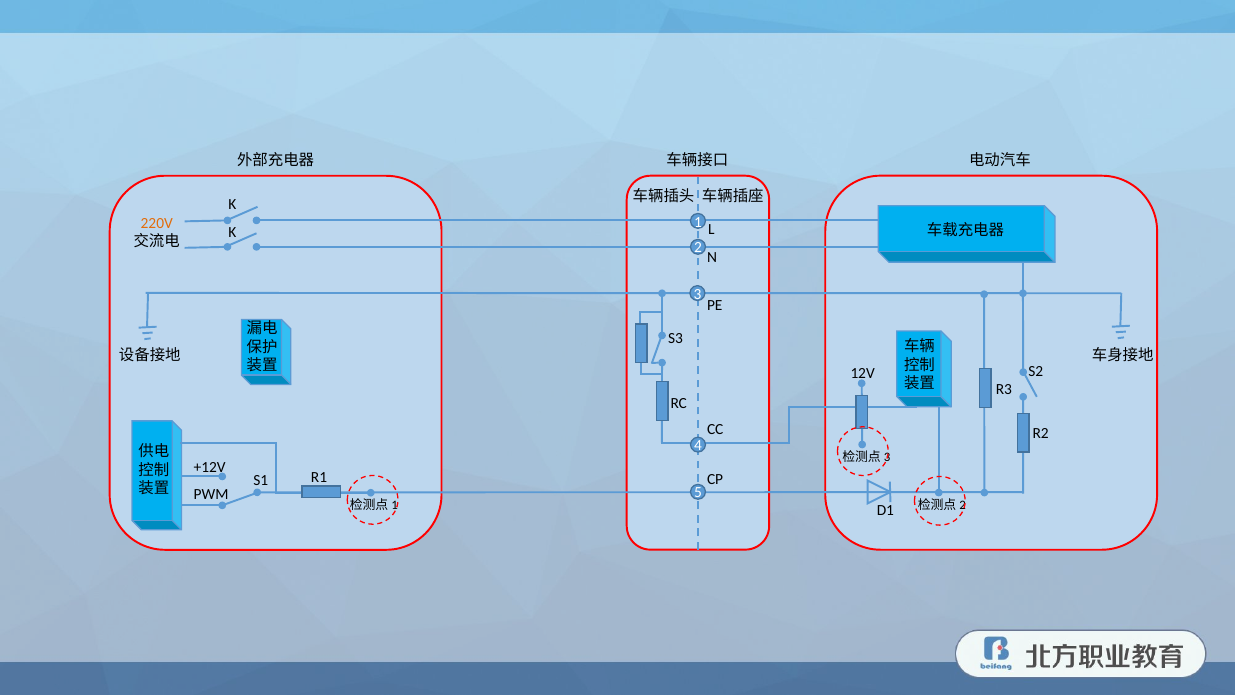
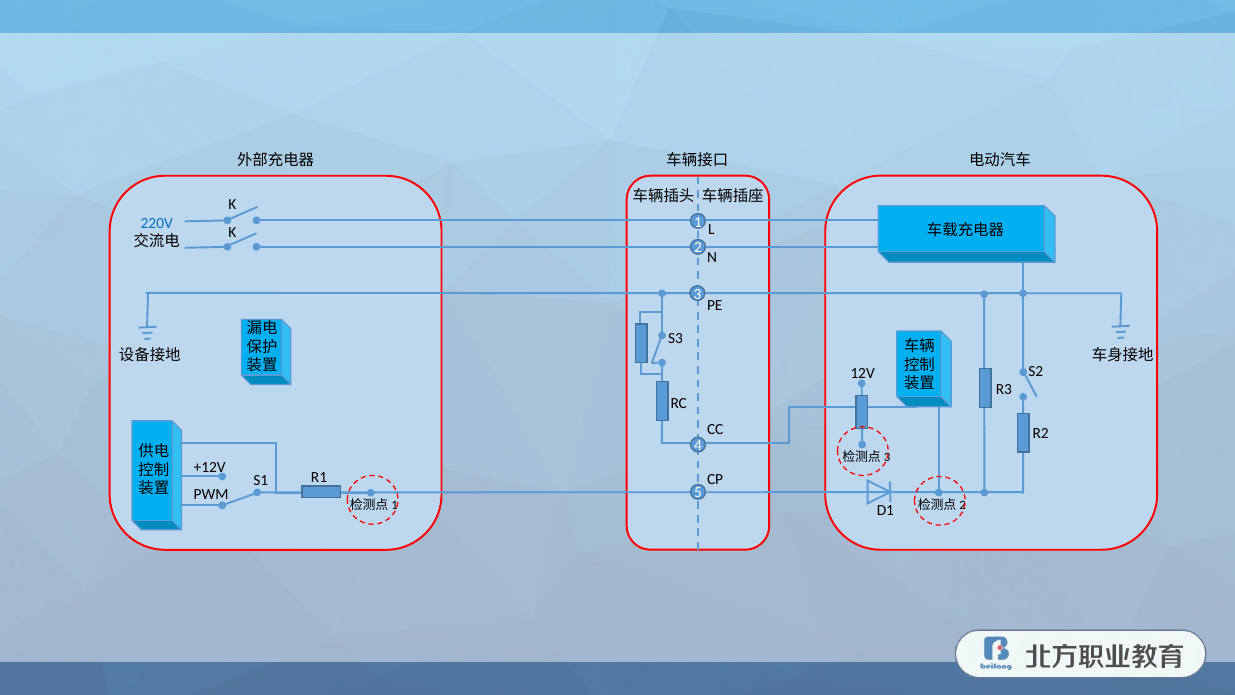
220V colour: orange -> blue (157, 223)
